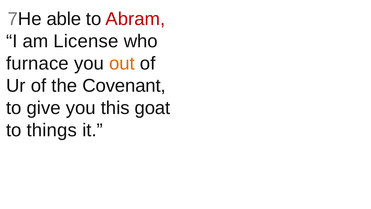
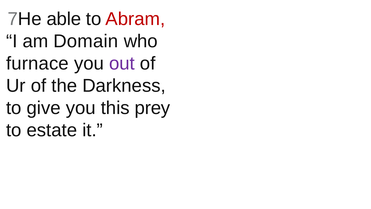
License: License -> Domain (86, 41)
out colour: orange -> purple (122, 63)
Covenant: Covenant -> Darkness (124, 86)
goat: goat -> prey (152, 108)
things: things -> estate (52, 130)
